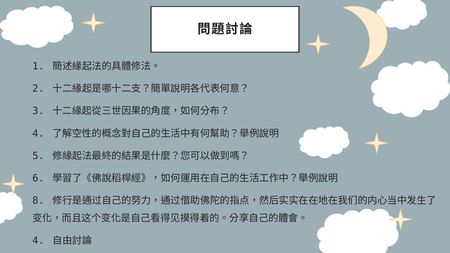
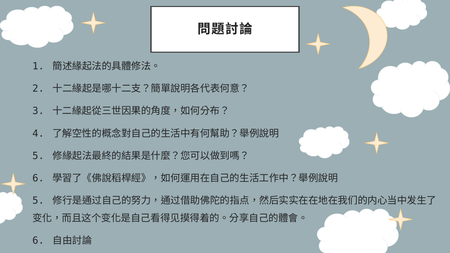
8: 8 -> 5 (38, 201)
4: 4 -> 6 (38, 241)
